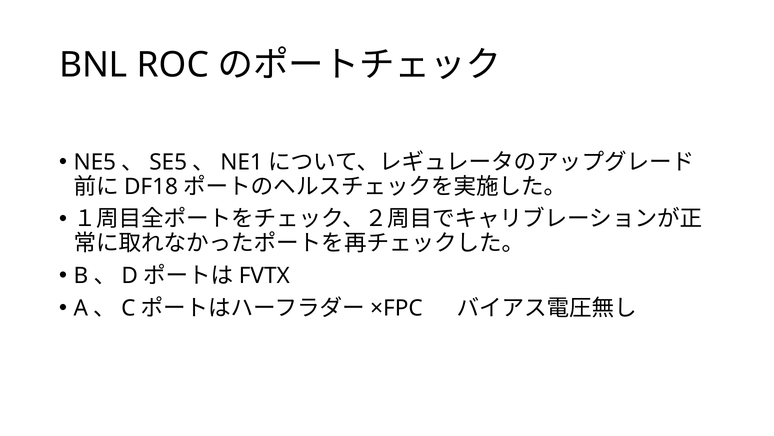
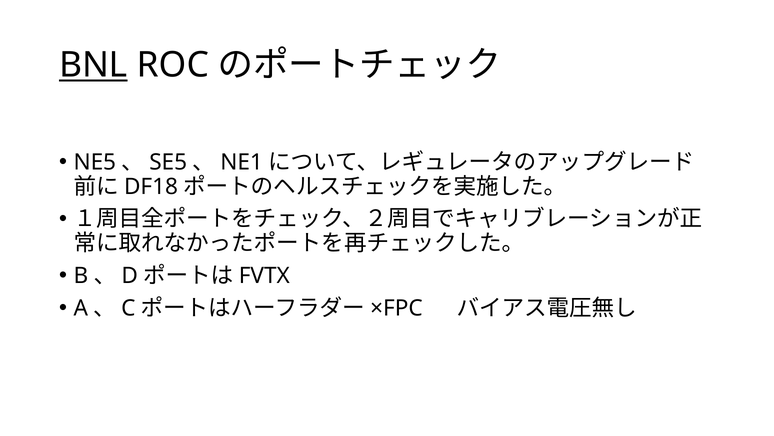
BNL underline: none -> present (93, 65)
